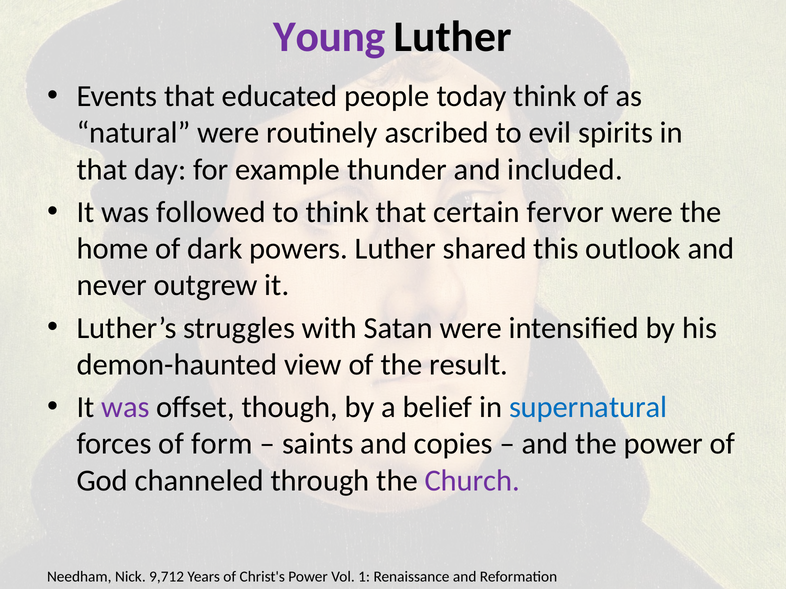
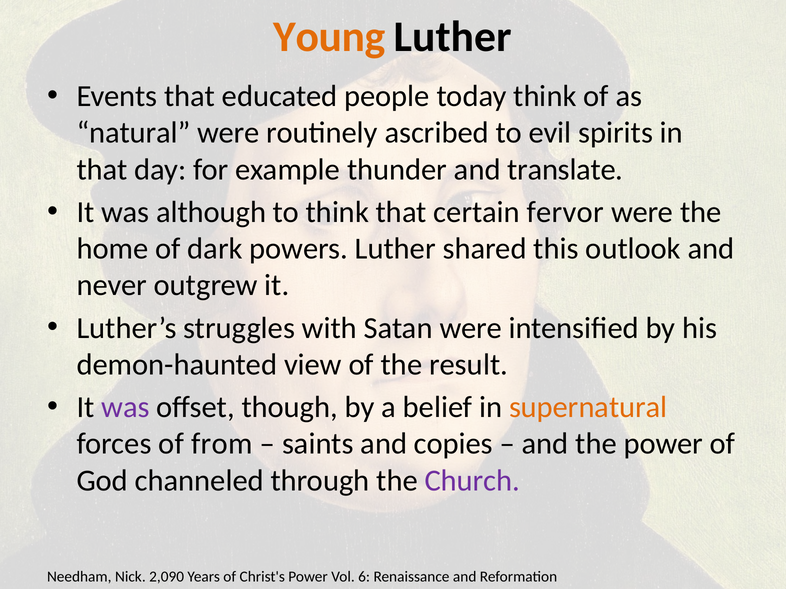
Young colour: purple -> orange (329, 37)
included: included -> translate (565, 170)
followed: followed -> although (211, 212)
supernatural colour: blue -> orange (588, 408)
form: form -> from (222, 444)
9,712: 9,712 -> 2,090 (167, 577)
1: 1 -> 6 (364, 577)
